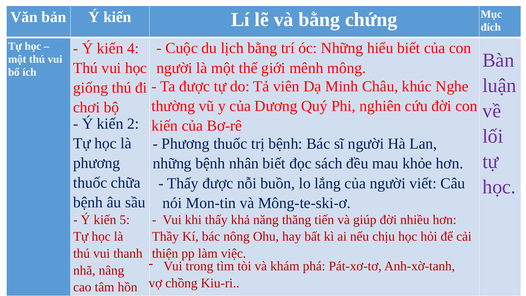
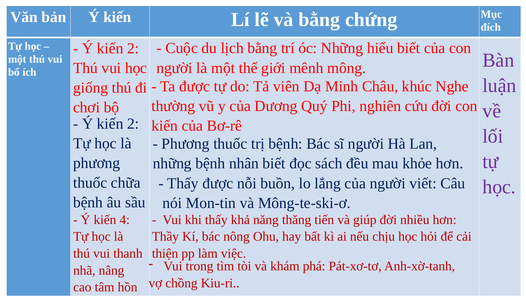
4: 4 -> 2 (133, 48)
5: 5 -> 4 (125, 220)
